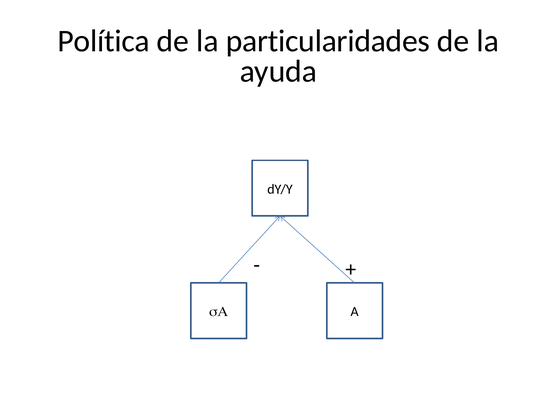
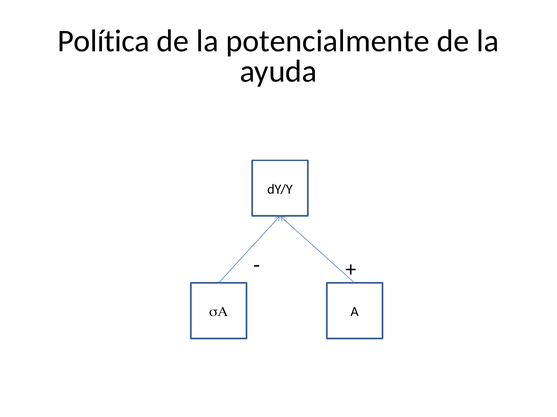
particularidades: particularidades -> potencialmente (328, 41)
